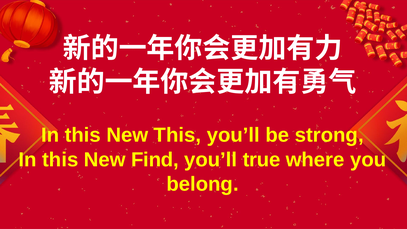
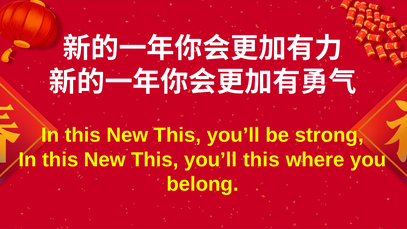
Find: Find -> This (155, 160)
you’ll true: true -> this (261, 160)
